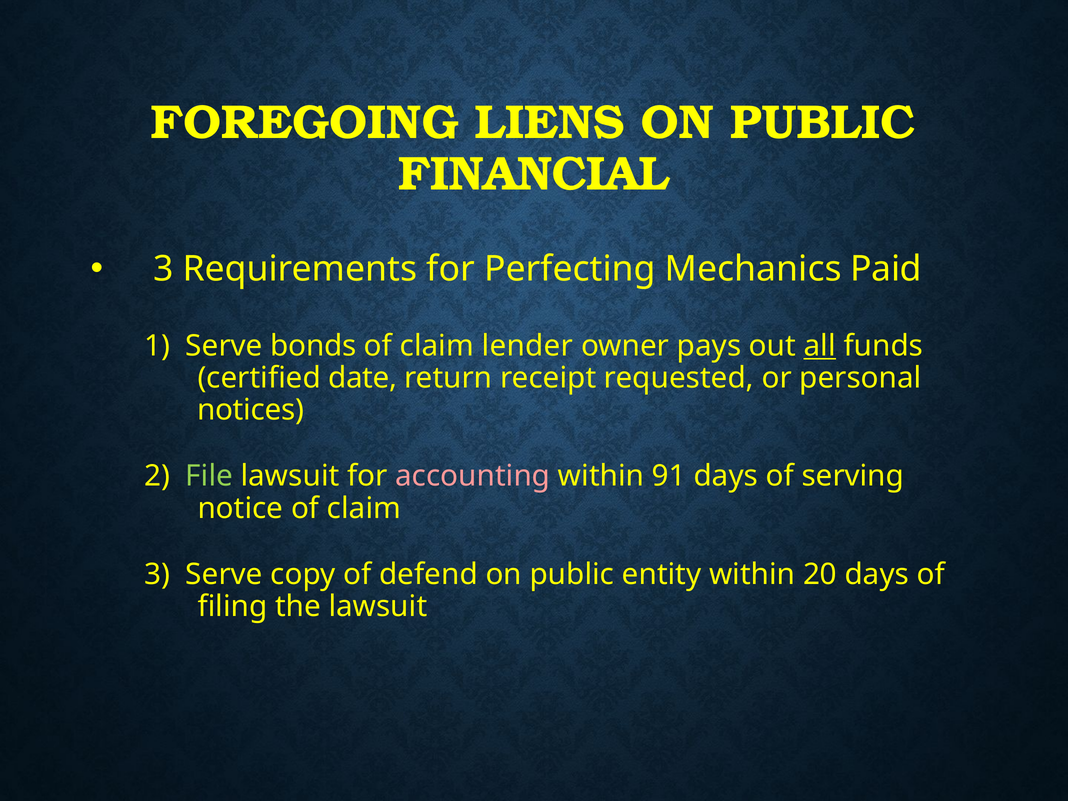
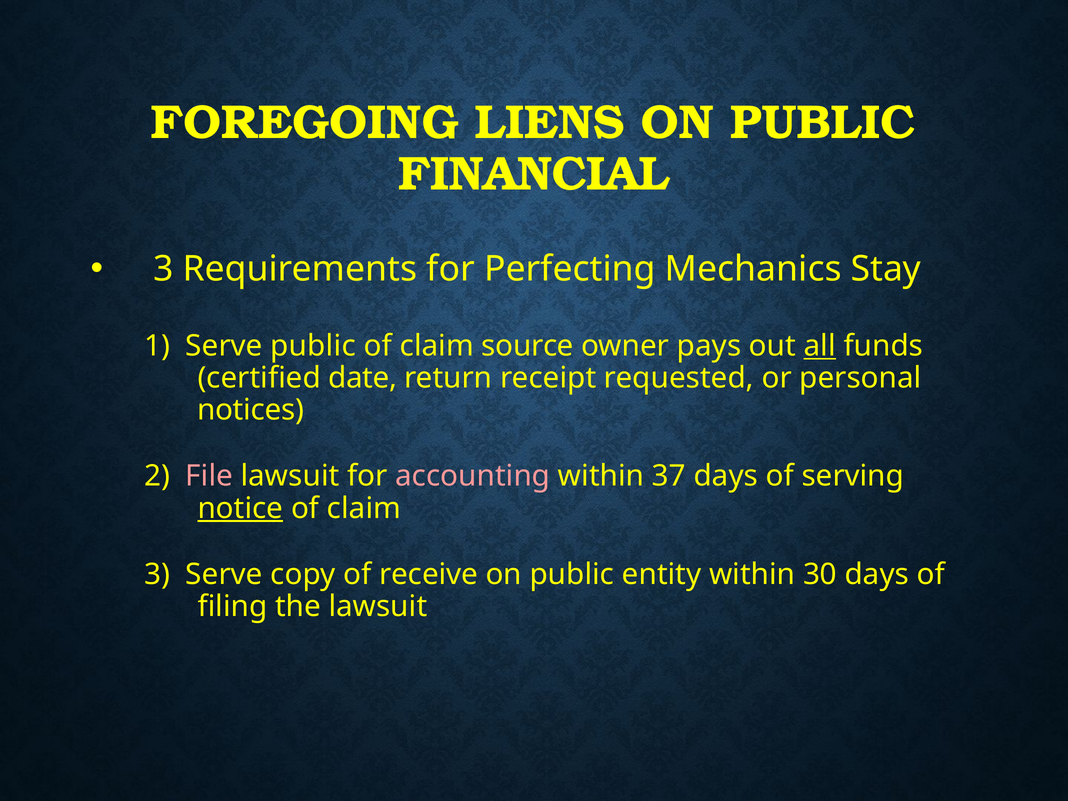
Paid: Paid -> Stay (886, 269)
Serve bonds: bonds -> public (313, 346)
lender: lender -> source (528, 346)
File colour: light green -> pink (209, 476)
91: 91 -> 37 (669, 476)
notice underline: none -> present (240, 508)
defend: defend -> receive (429, 574)
20: 20 -> 30 (820, 574)
